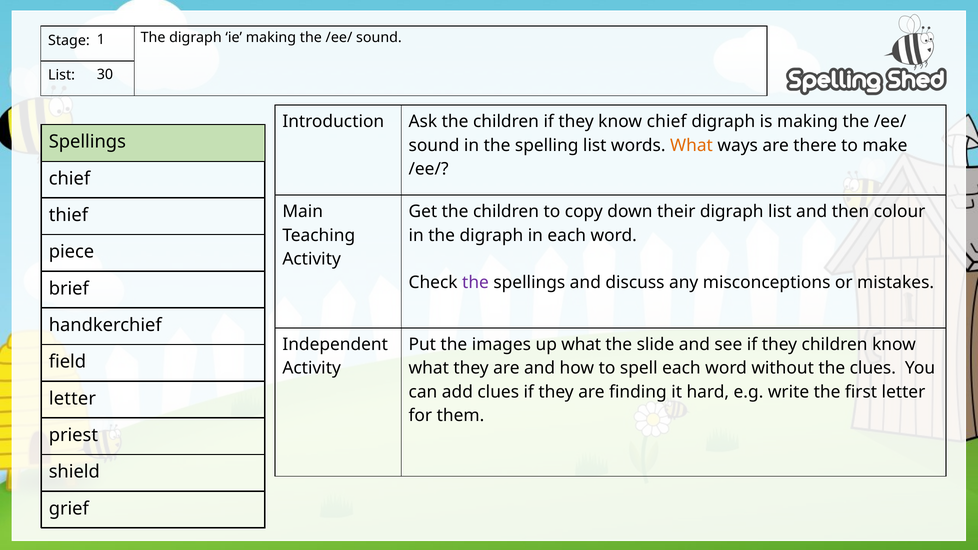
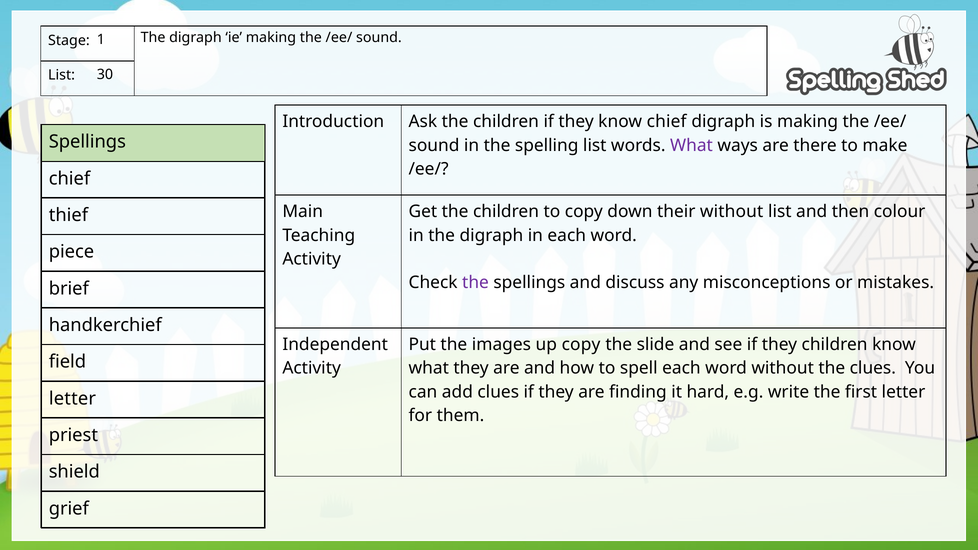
What colour: orange -> purple (691, 145)
their digraph: digraph -> without (732, 212)
up what: what -> copy (581, 345)
